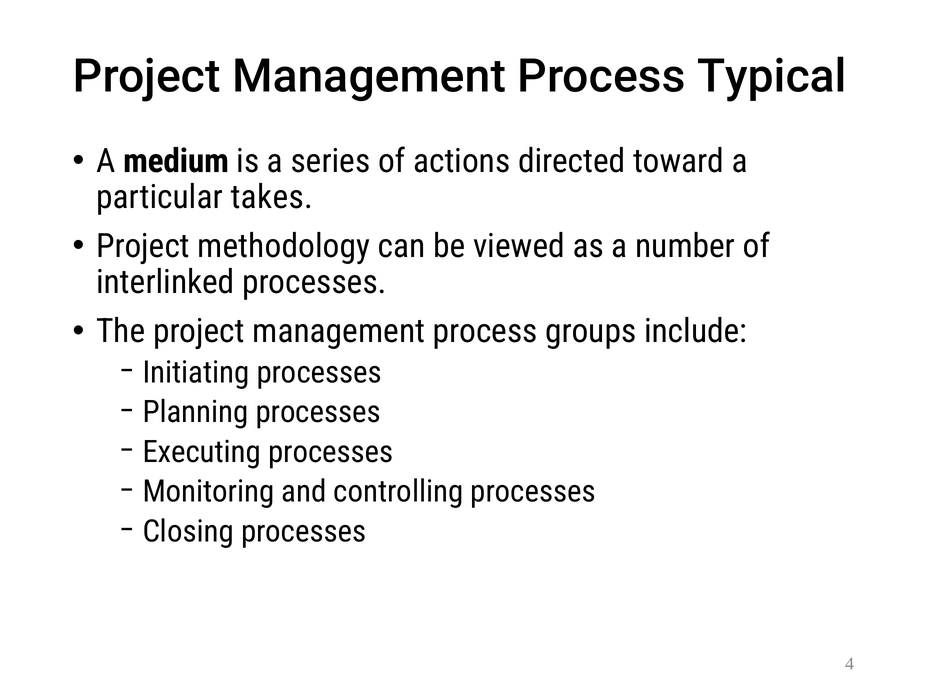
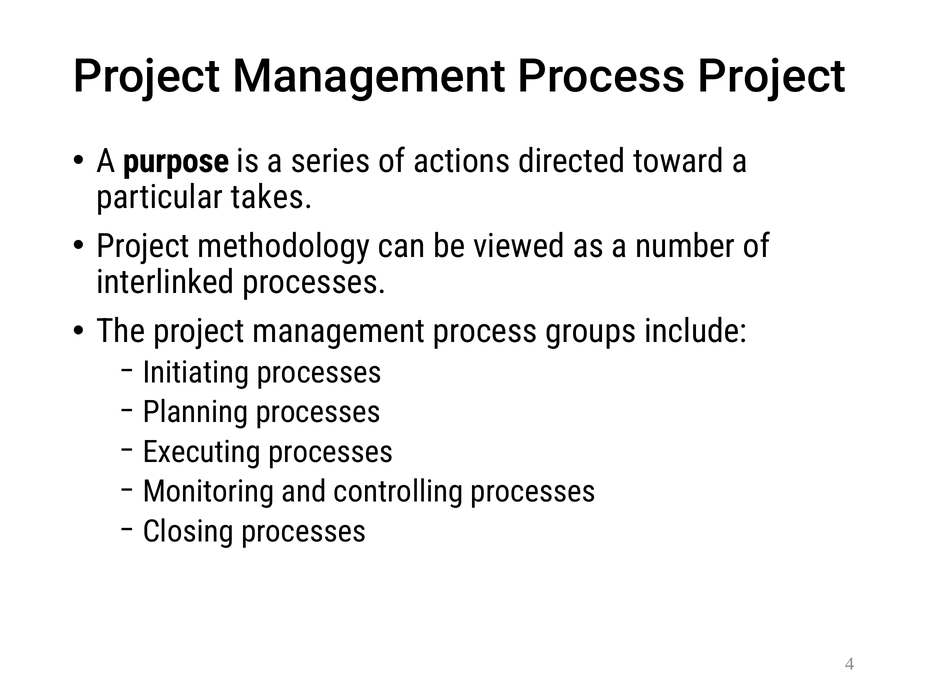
Process Typical: Typical -> Project (772, 77)
medium: medium -> purpose (176, 161)
